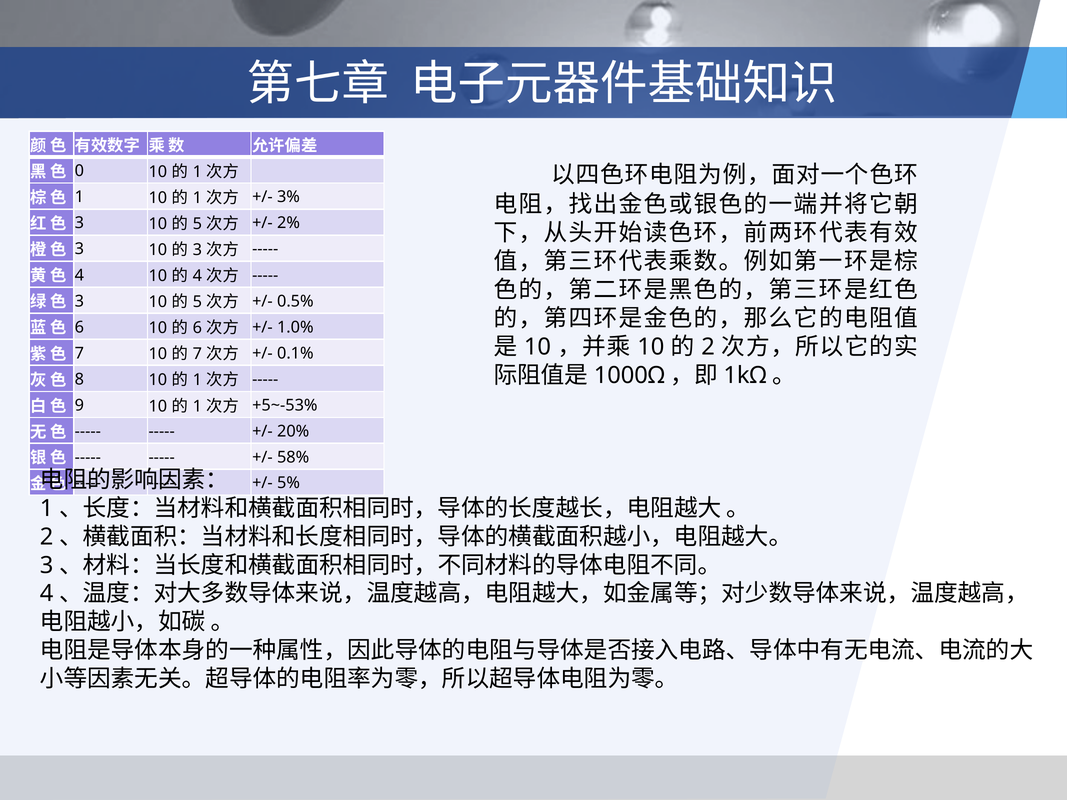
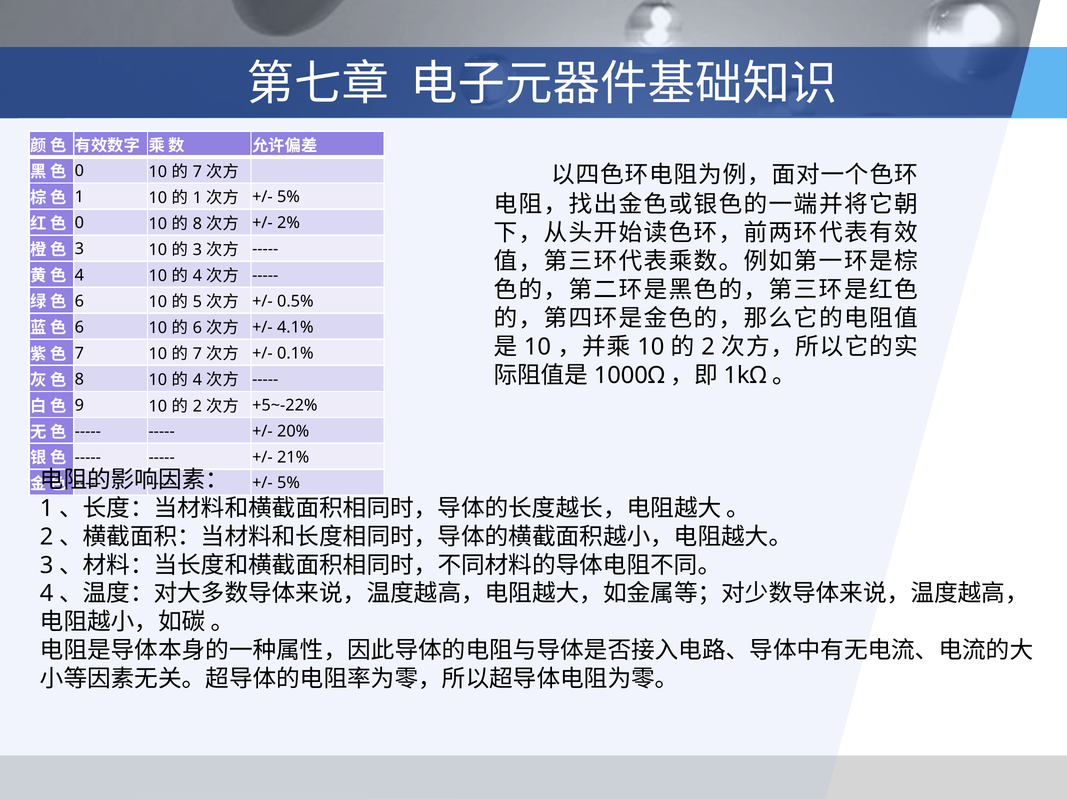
1: 1 -> 7 (197, 172)
3%: 3% -> 5% (288, 197)
3: 3 -> 0 (79, 223)
5: 5 -> 8 (197, 224)
3: 3 -> 6 (79, 301)
1.0%: 1.0% -> 4.1% (295, 327)
1: 1 -> 4 (197, 380)
1: 1 -> 2 (197, 406)
+5~-53%: +5~-53% -> +5~-22% (285, 405)
58%: 58% -> 21% (293, 457)
